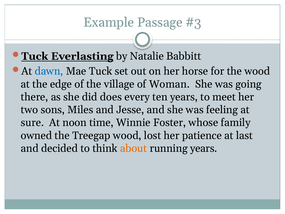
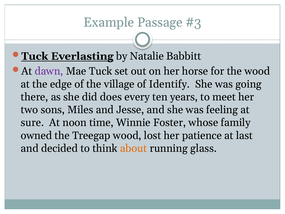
dawn colour: blue -> purple (49, 71)
Woman: Woman -> Identify (169, 84)
running years: years -> glass (204, 148)
